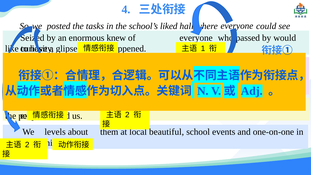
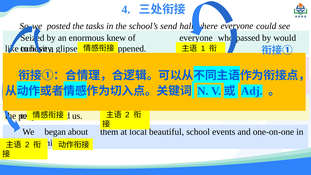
liked: liked -> send (169, 26)
levels: levels -> began (55, 132)
